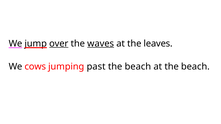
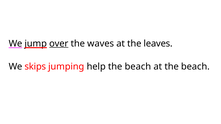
waves underline: present -> none (101, 44)
cows: cows -> skips (35, 67)
past: past -> help (96, 67)
